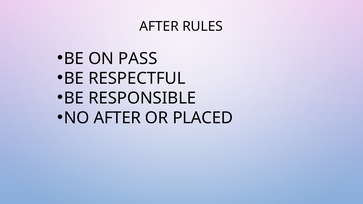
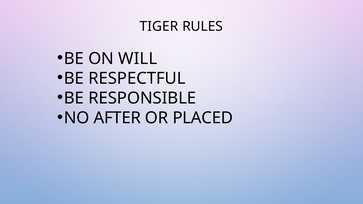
AFTER: AFTER -> TIGER (159, 26)
PASS: PASS -> WILL (138, 59)
